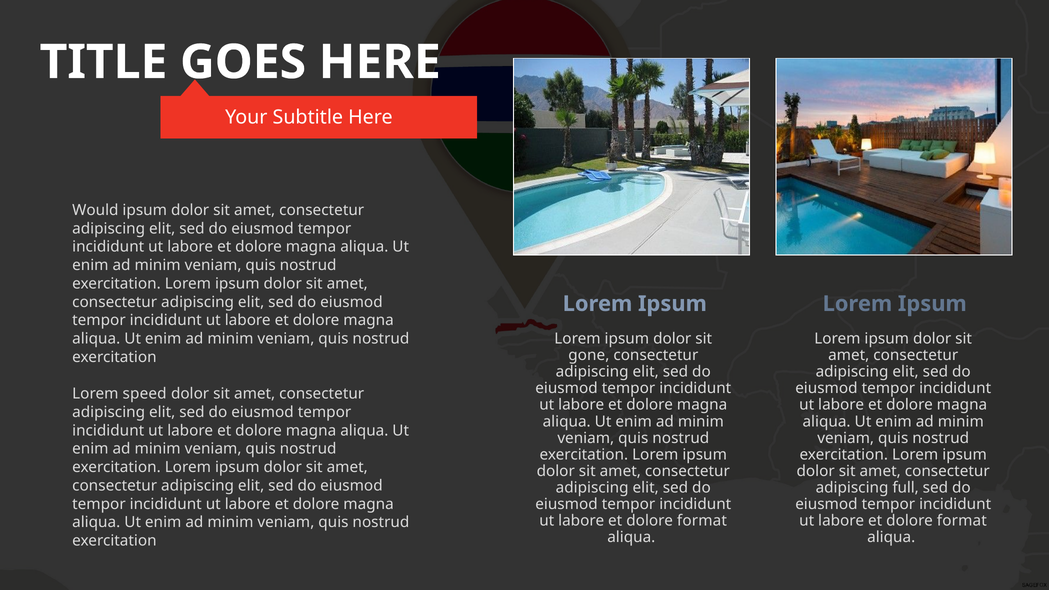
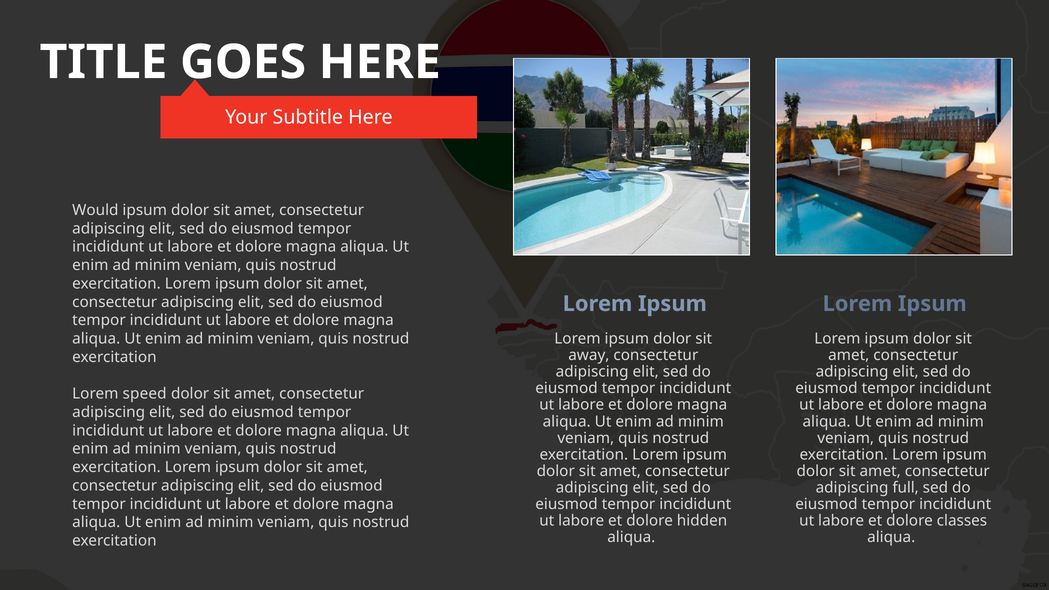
gone: gone -> away (589, 355)
format: format -> hidden (702, 521)
format: format -> classes (962, 521)
